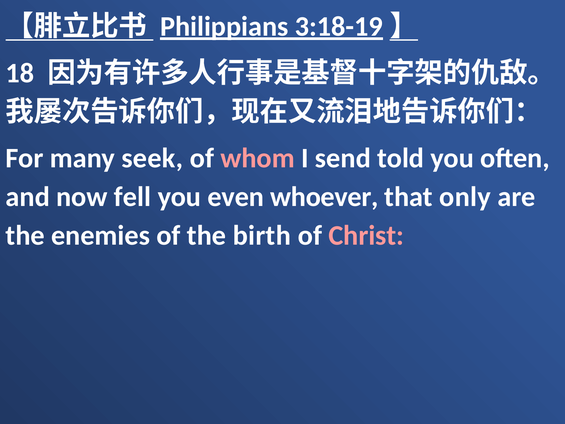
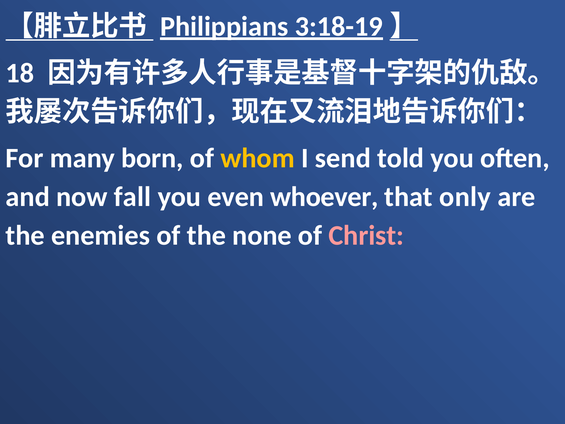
seek: seek -> born (152, 158)
whom colour: pink -> yellow (258, 158)
fell: fell -> fall (132, 197)
birth: birth -> none (262, 235)
